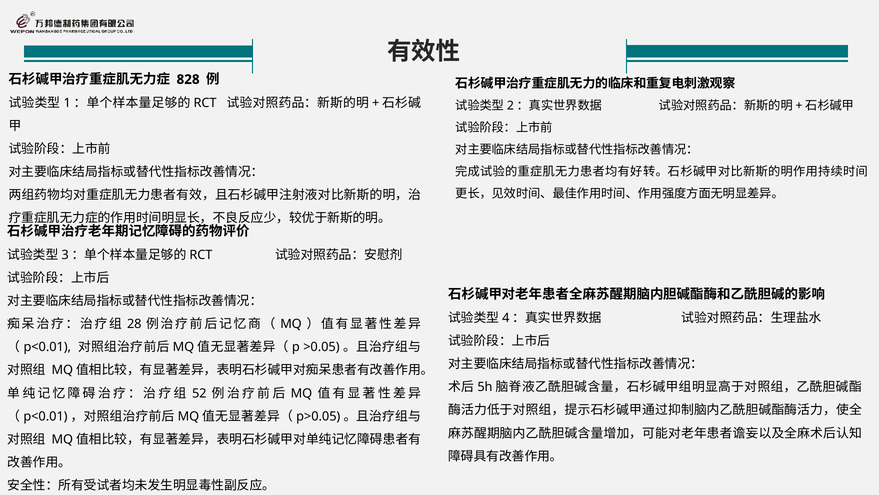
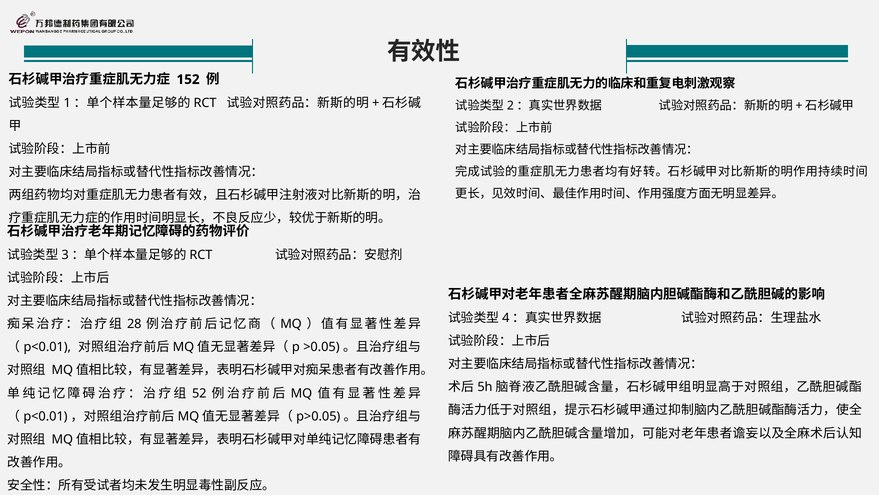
828: 828 -> 152 (188, 79)
